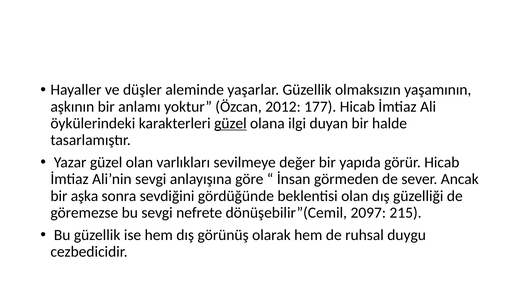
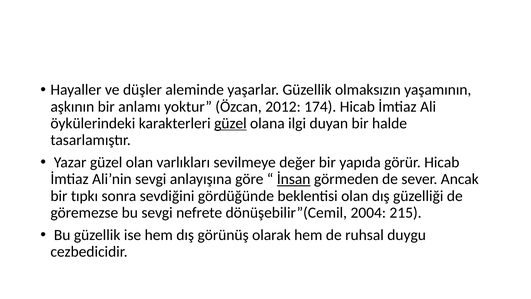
177: 177 -> 174 (320, 107)
İnsan underline: none -> present (294, 179)
aşka: aşka -> tıpkı (85, 196)
2097: 2097 -> 2004 (368, 212)
